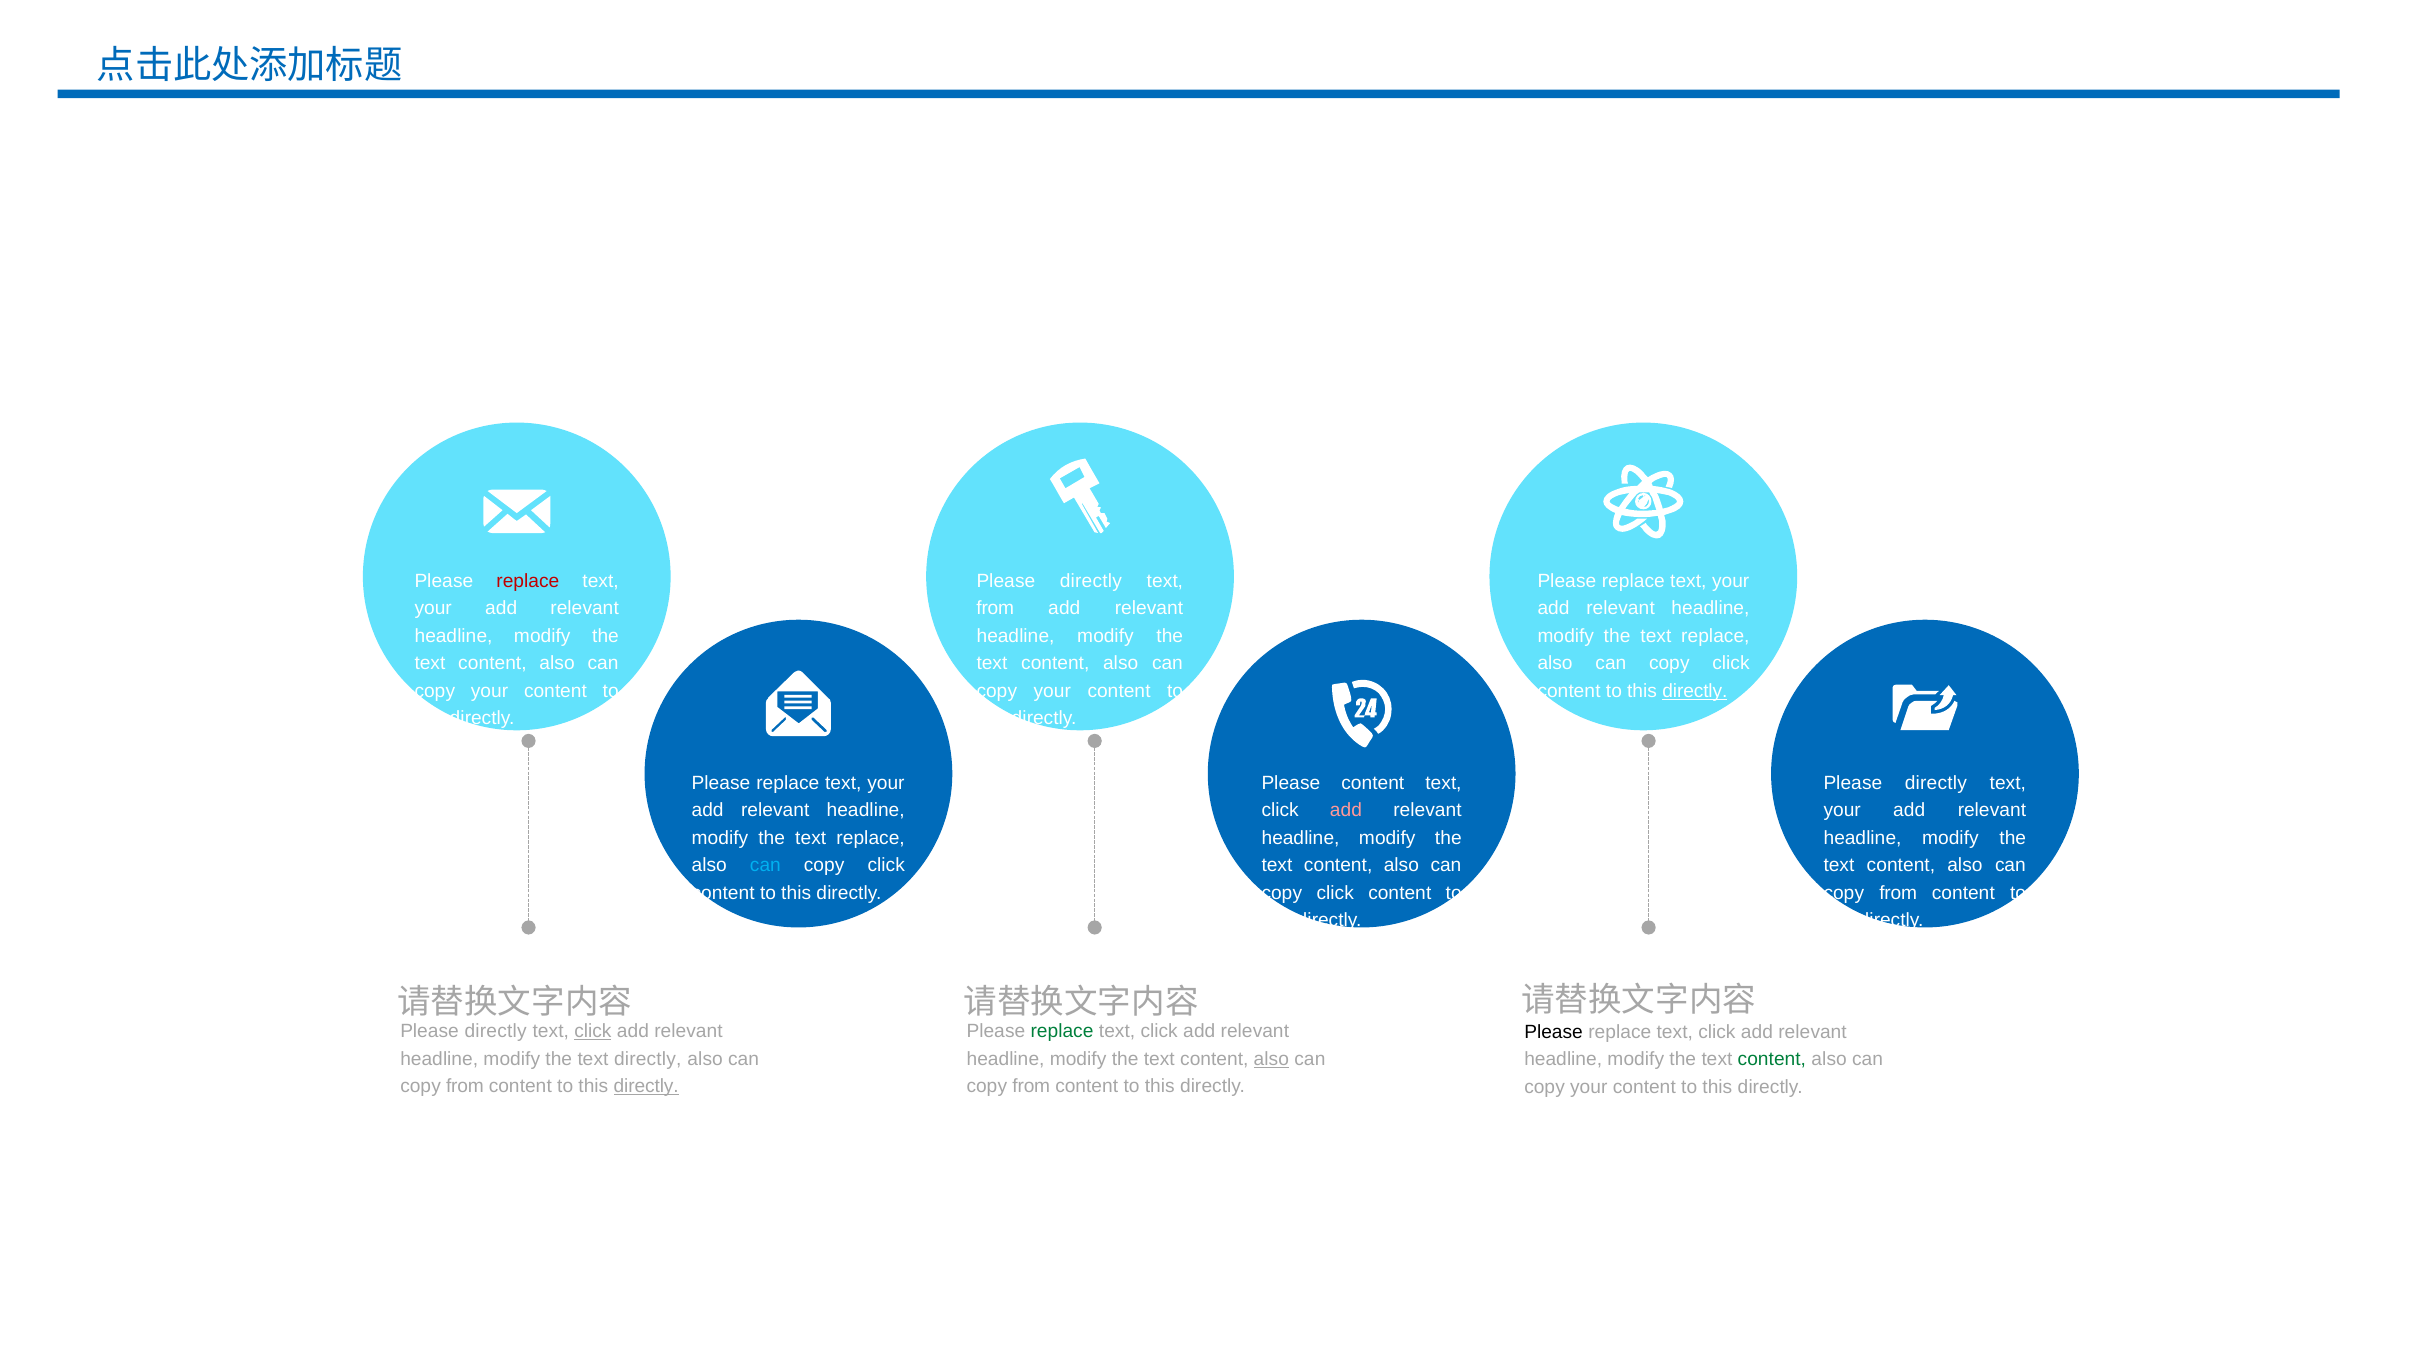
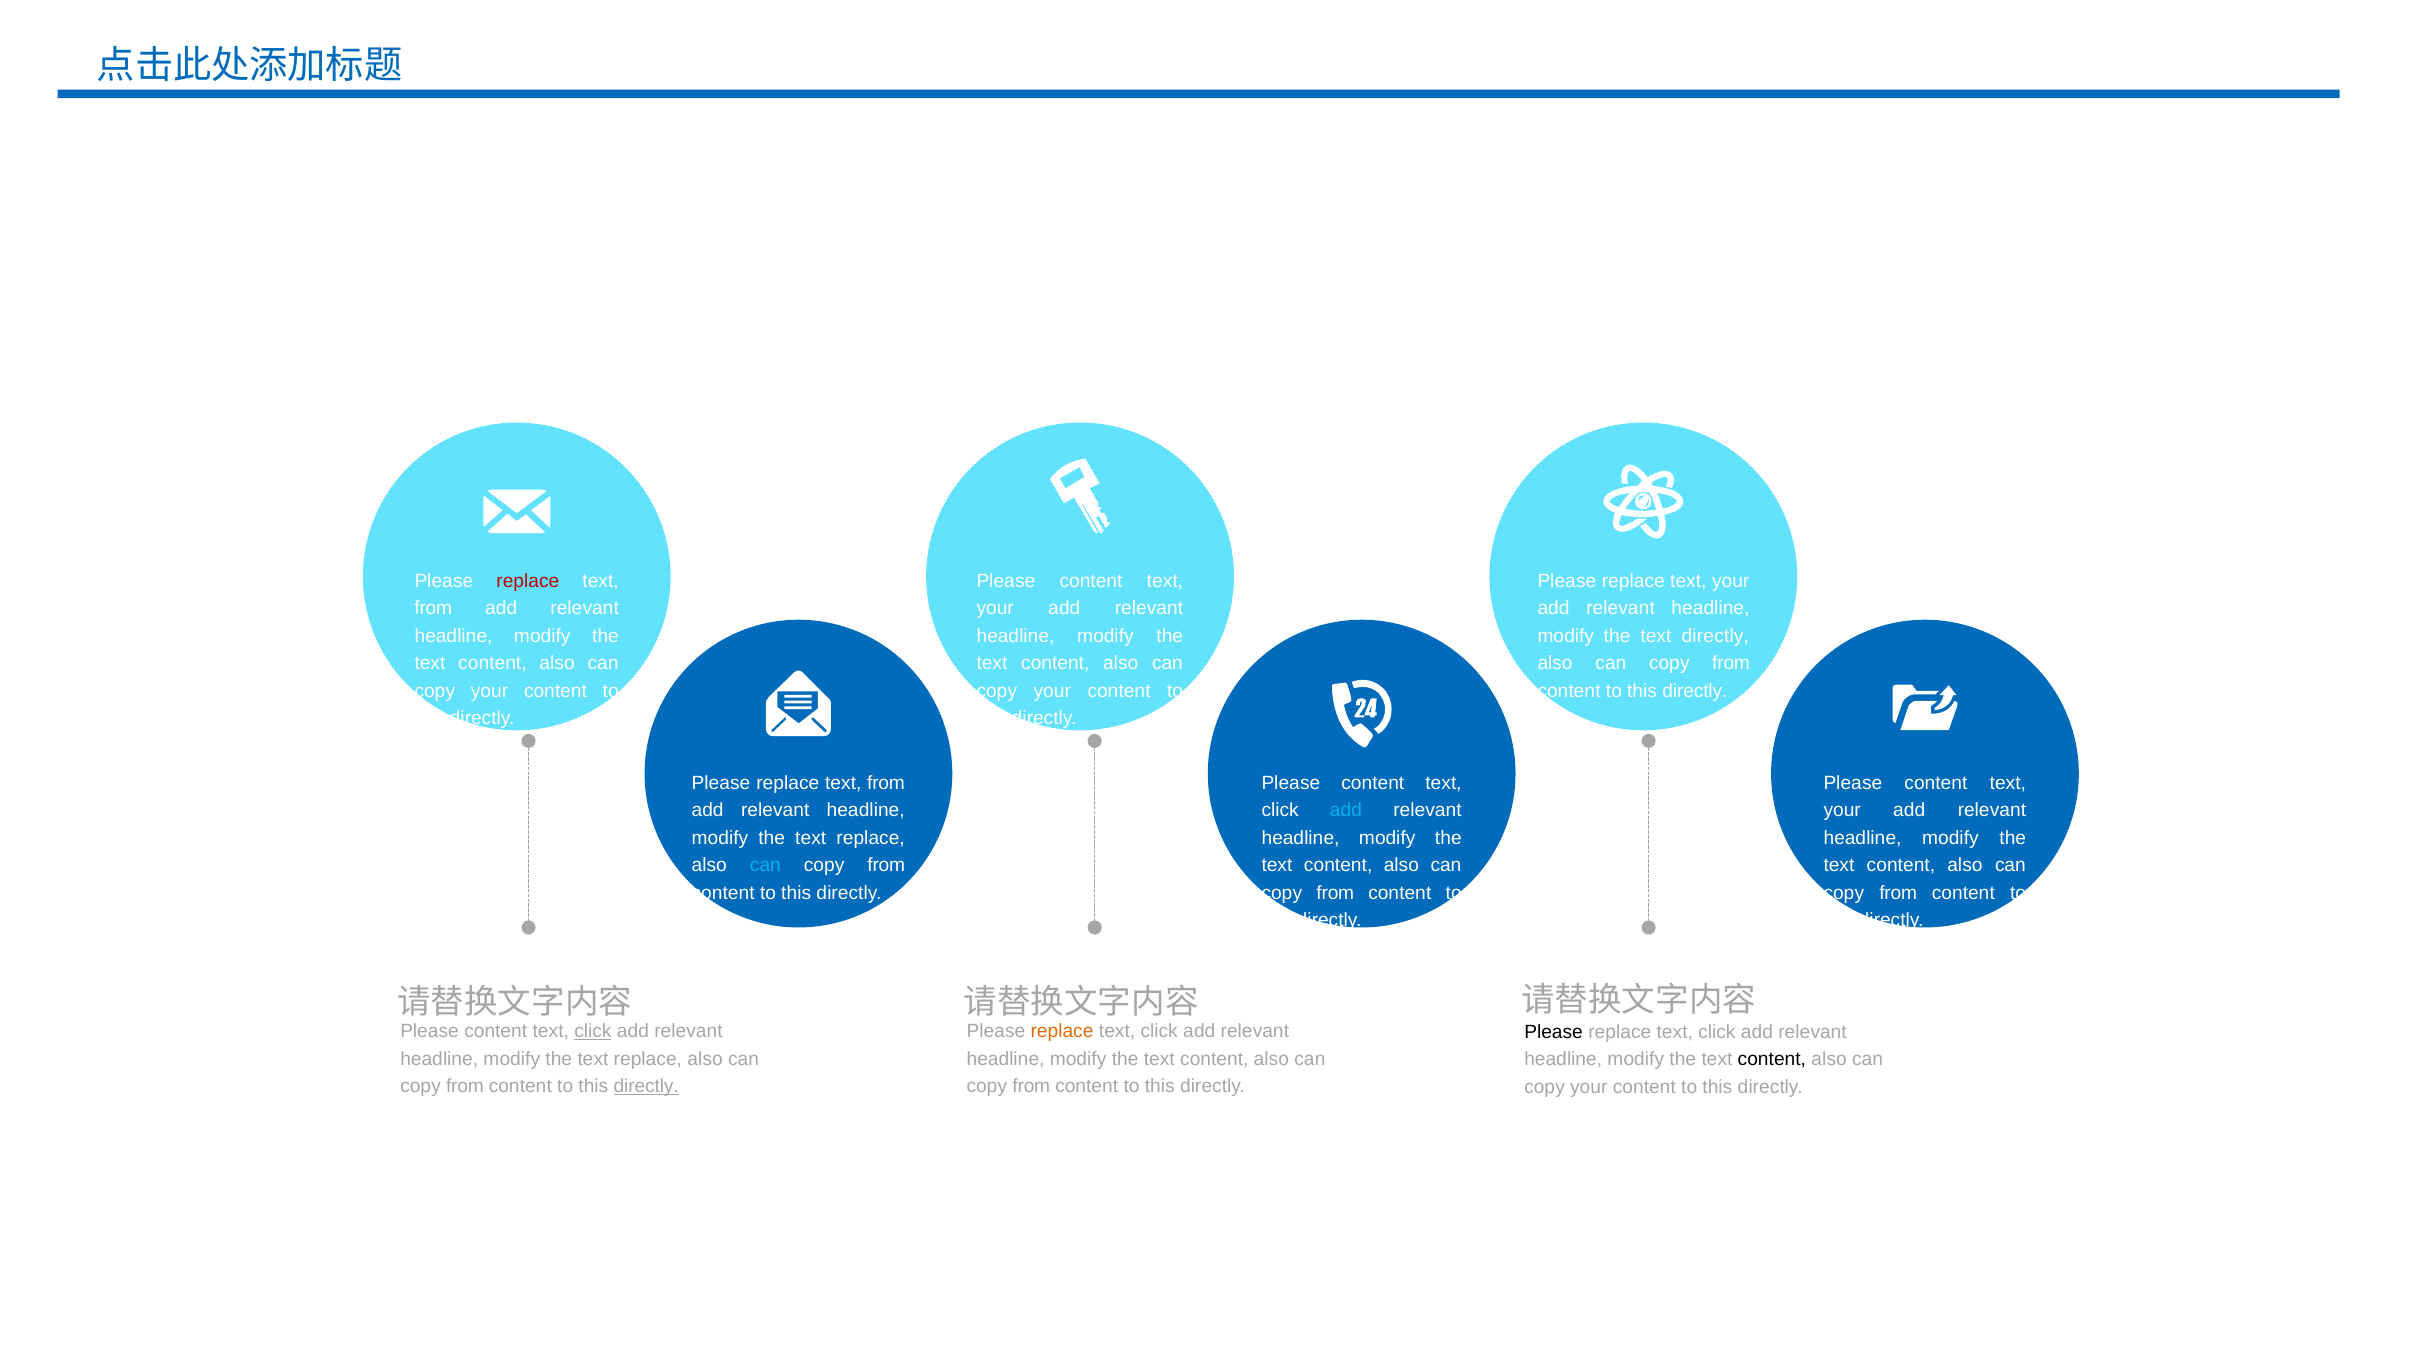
directly: directly -> content (1091, 581)
your: your -> from (433, 609)
from: from -> your (995, 609)
replace: replace -> directly (1715, 636)
click: click -> from (1731, 664)
directly underline: present -> none (1695, 691)
your: your -> from (886, 783)
directly: directly -> content (1936, 783)
add colour: pink -> light blue (1346, 810)
click: click -> from (886, 865)
click: click -> from (1335, 893)
directly: directly -> content (496, 1031)
replace colour: green -> orange (1062, 1031)
directly: directly -> replace (648, 1059)
also underline: present -> none (1271, 1059)
content colour: green -> black (1772, 1060)
